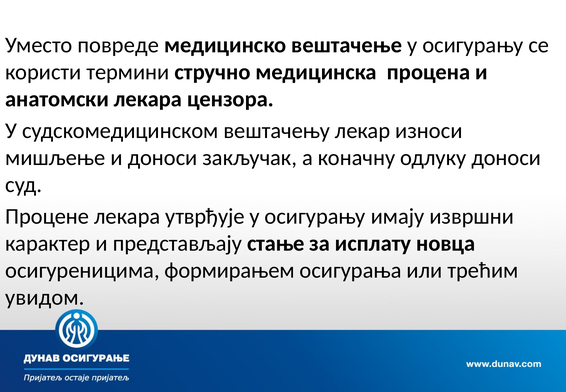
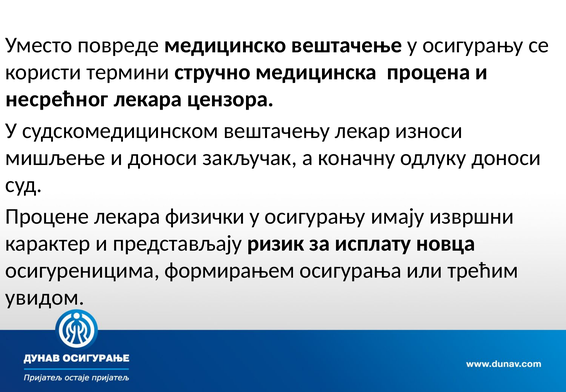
анатомски: анатомски -> несрећног (57, 99)
утврђује: утврђује -> физички (205, 216)
стање: стање -> ризик (276, 243)
